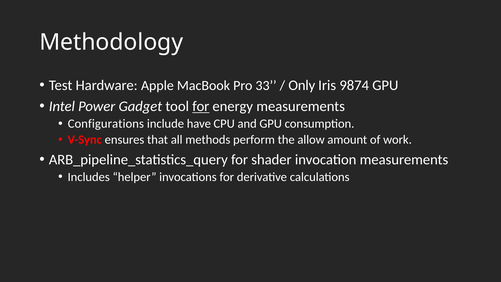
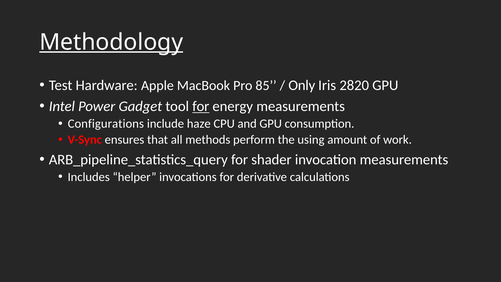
Methodology underline: none -> present (111, 42)
33: 33 -> 85 (266, 86)
9874: 9874 -> 2820 (354, 85)
have: have -> haze (199, 124)
allow: allow -> using (311, 140)
